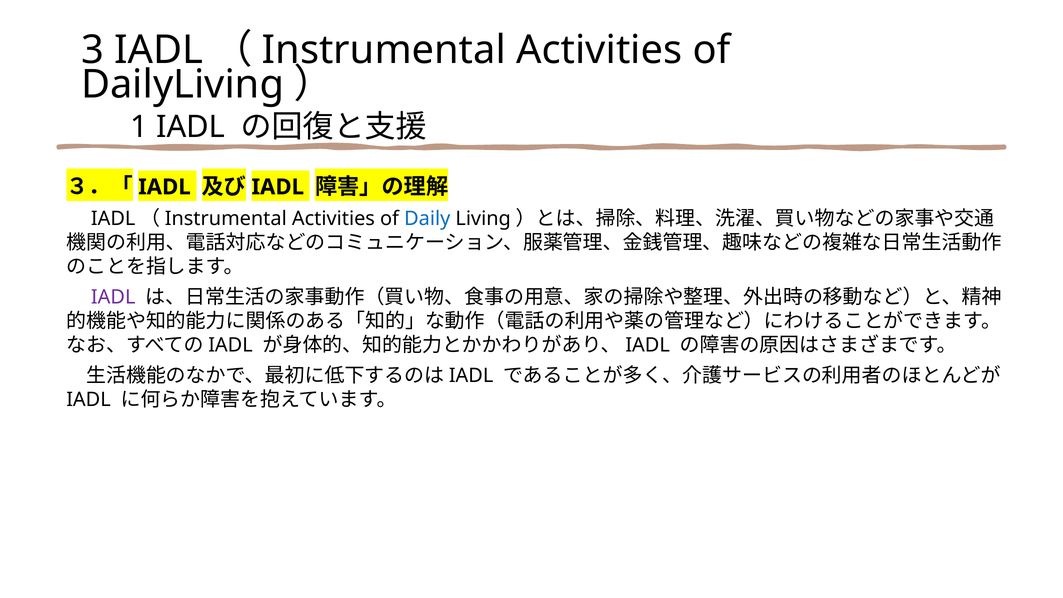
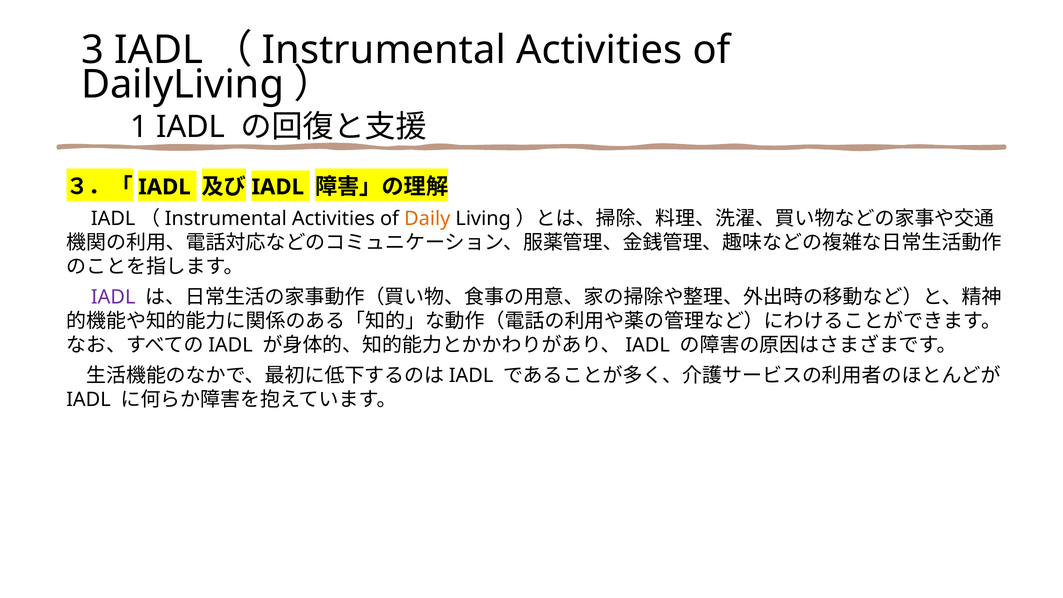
Daily colour: blue -> orange (427, 219)
